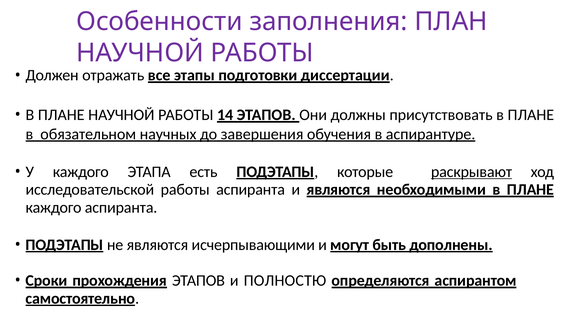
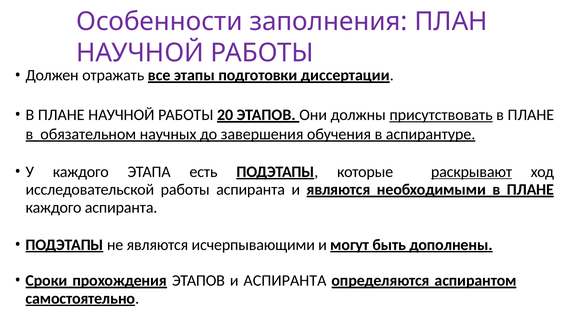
14: 14 -> 20 (225, 115)
присутствовать underline: none -> present (441, 115)
и ПОЛНОСТЮ: ПОЛНОСТЮ -> АСПИРАНТА (285, 281)
